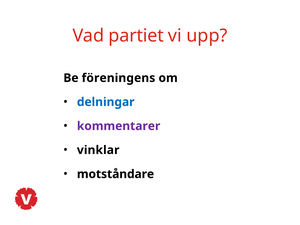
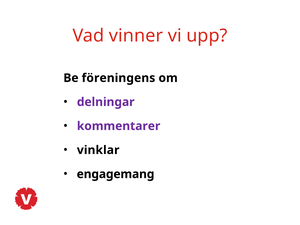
partiet: partiet -> vinner (136, 36)
delningar colour: blue -> purple (106, 102)
motståndare: motståndare -> engagemang (116, 174)
